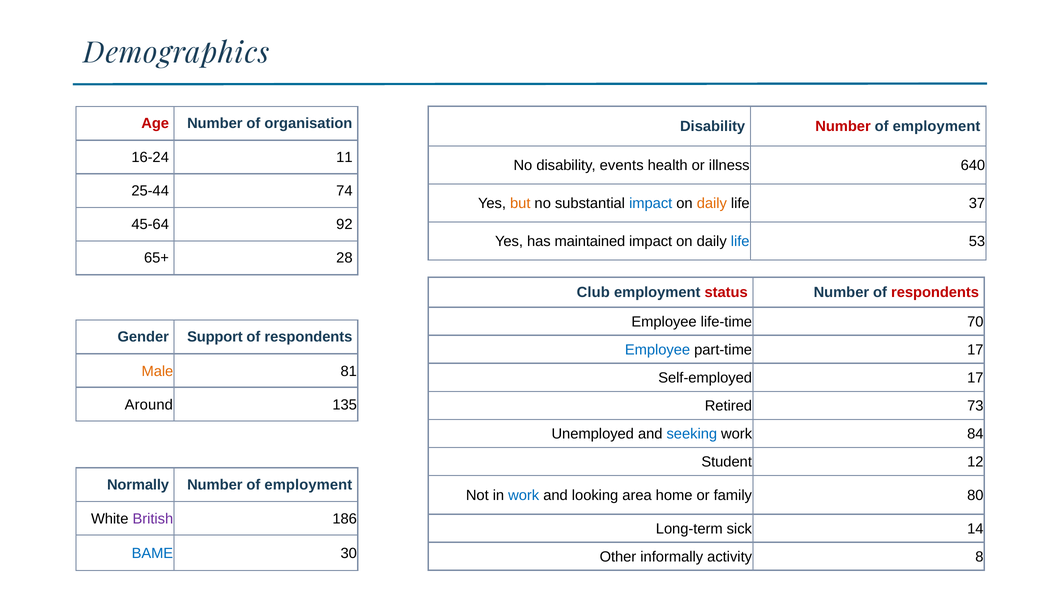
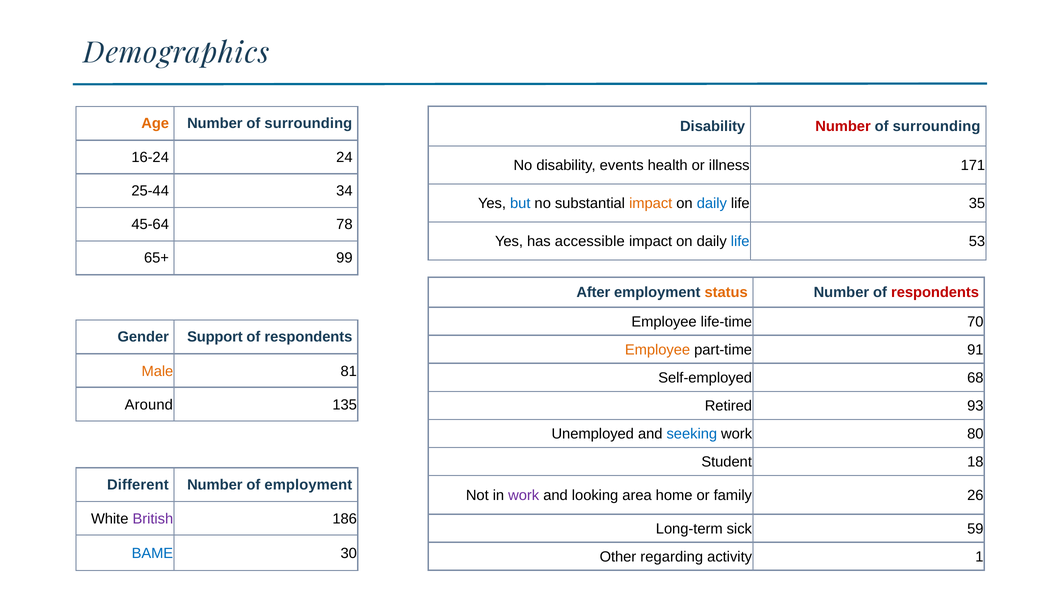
Age colour: red -> orange (155, 124)
organisation: organisation -> surrounding (308, 124)
employment: employment -> surrounding (937, 126)
11: 11 -> 24 (344, 157)
640: 640 -> 171 (973, 166)
74: 74 -> 34 (344, 191)
but colour: orange -> blue (520, 204)
impact colour: blue -> orange (651, 204)
daily colour: orange -> blue (712, 204)
37: 37 -> 35 (977, 204)
92: 92 -> 78 (344, 225)
maintained: maintained -> accessible (590, 242)
28: 28 -> 99 (344, 258)
Club: Club -> After (593, 293)
status colour: red -> orange (726, 293)
Employee colour: blue -> orange (658, 350)
part-time 17: 17 -> 91 (975, 350)
Self-employed 17: 17 -> 68 (975, 378)
73: 73 -> 93 (975, 406)
84: 84 -> 80 (975, 434)
12: 12 -> 18 (975, 462)
Normally: Normally -> Different (138, 485)
work colour: blue -> purple (524, 496)
80: 80 -> 26 (975, 496)
14: 14 -> 59 (975, 529)
informally: informally -> regarding (672, 557)
8: 8 -> 1 (979, 557)
